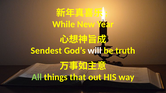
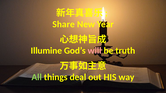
While: While -> Share (64, 24)
Sendest: Sendest -> Illumine (46, 51)
will colour: white -> pink (95, 51)
that: that -> deal (78, 77)
